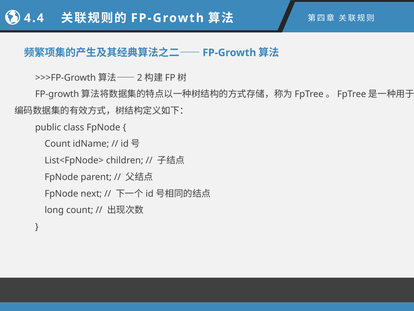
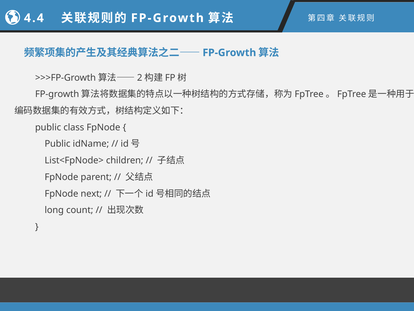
Count: Count -> Public (58, 144)
